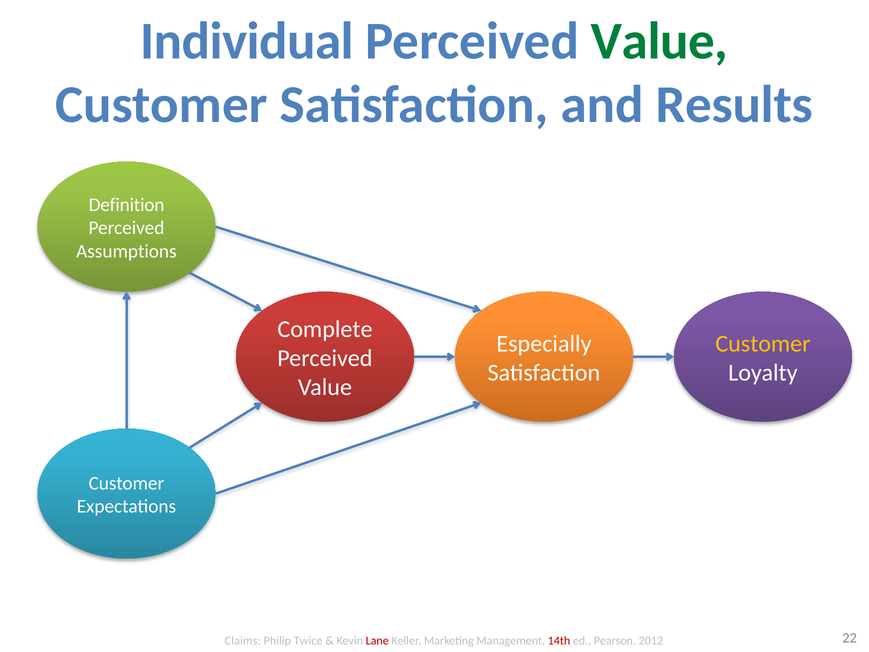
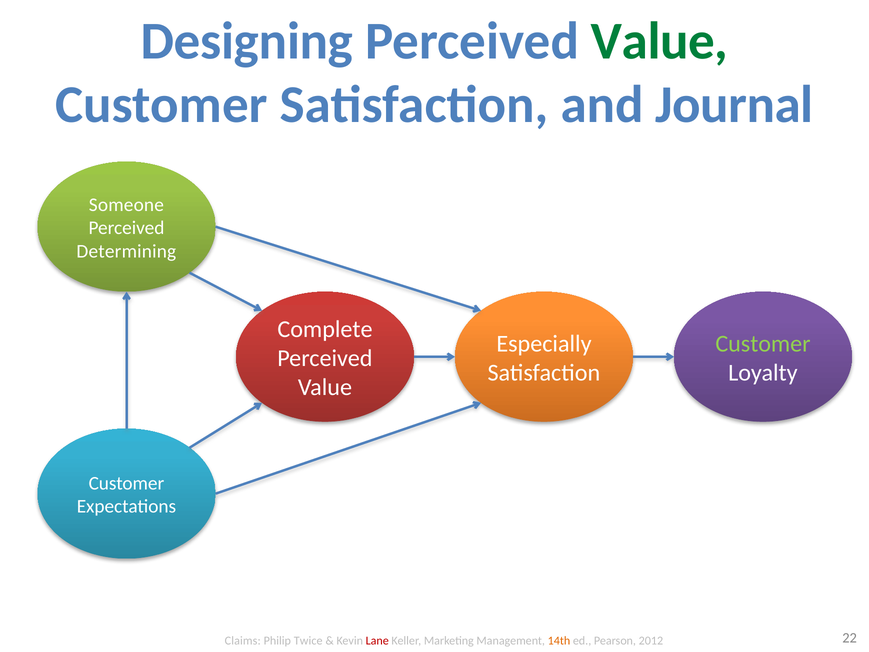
Individual: Individual -> Designing (247, 41)
Results: Results -> Journal (734, 105)
Definition: Definition -> Someone (126, 205)
Assumptions: Assumptions -> Determining (126, 251)
Customer colour: yellow -> light green (763, 344)
14th colour: red -> orange (559, 641)
